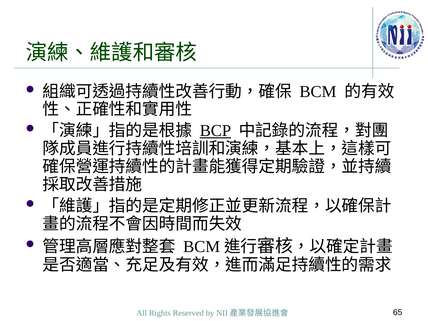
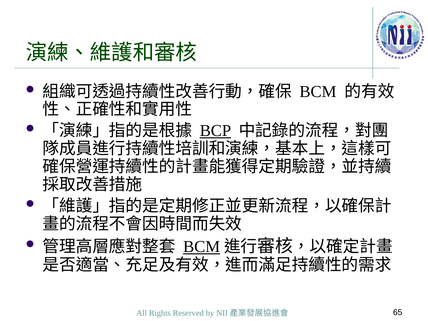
BCM underline: none -> present (202, 247)
